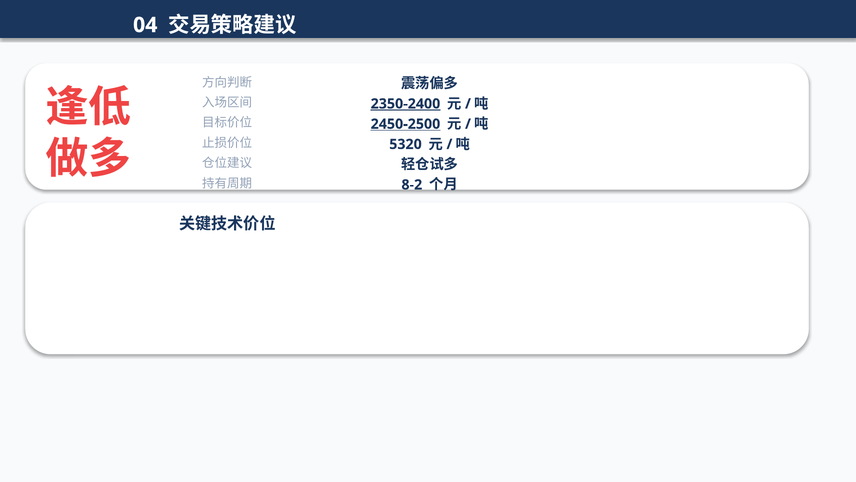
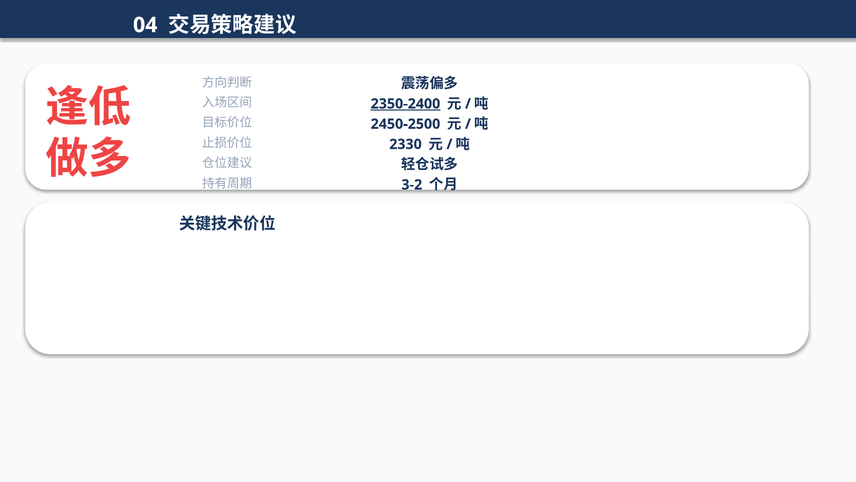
2450-2500 underline: present -> none (405, 124)
5320: 5320 -> 2330 (406, 144)
8-2: 8-2 -> 3-2 (412, 185)
